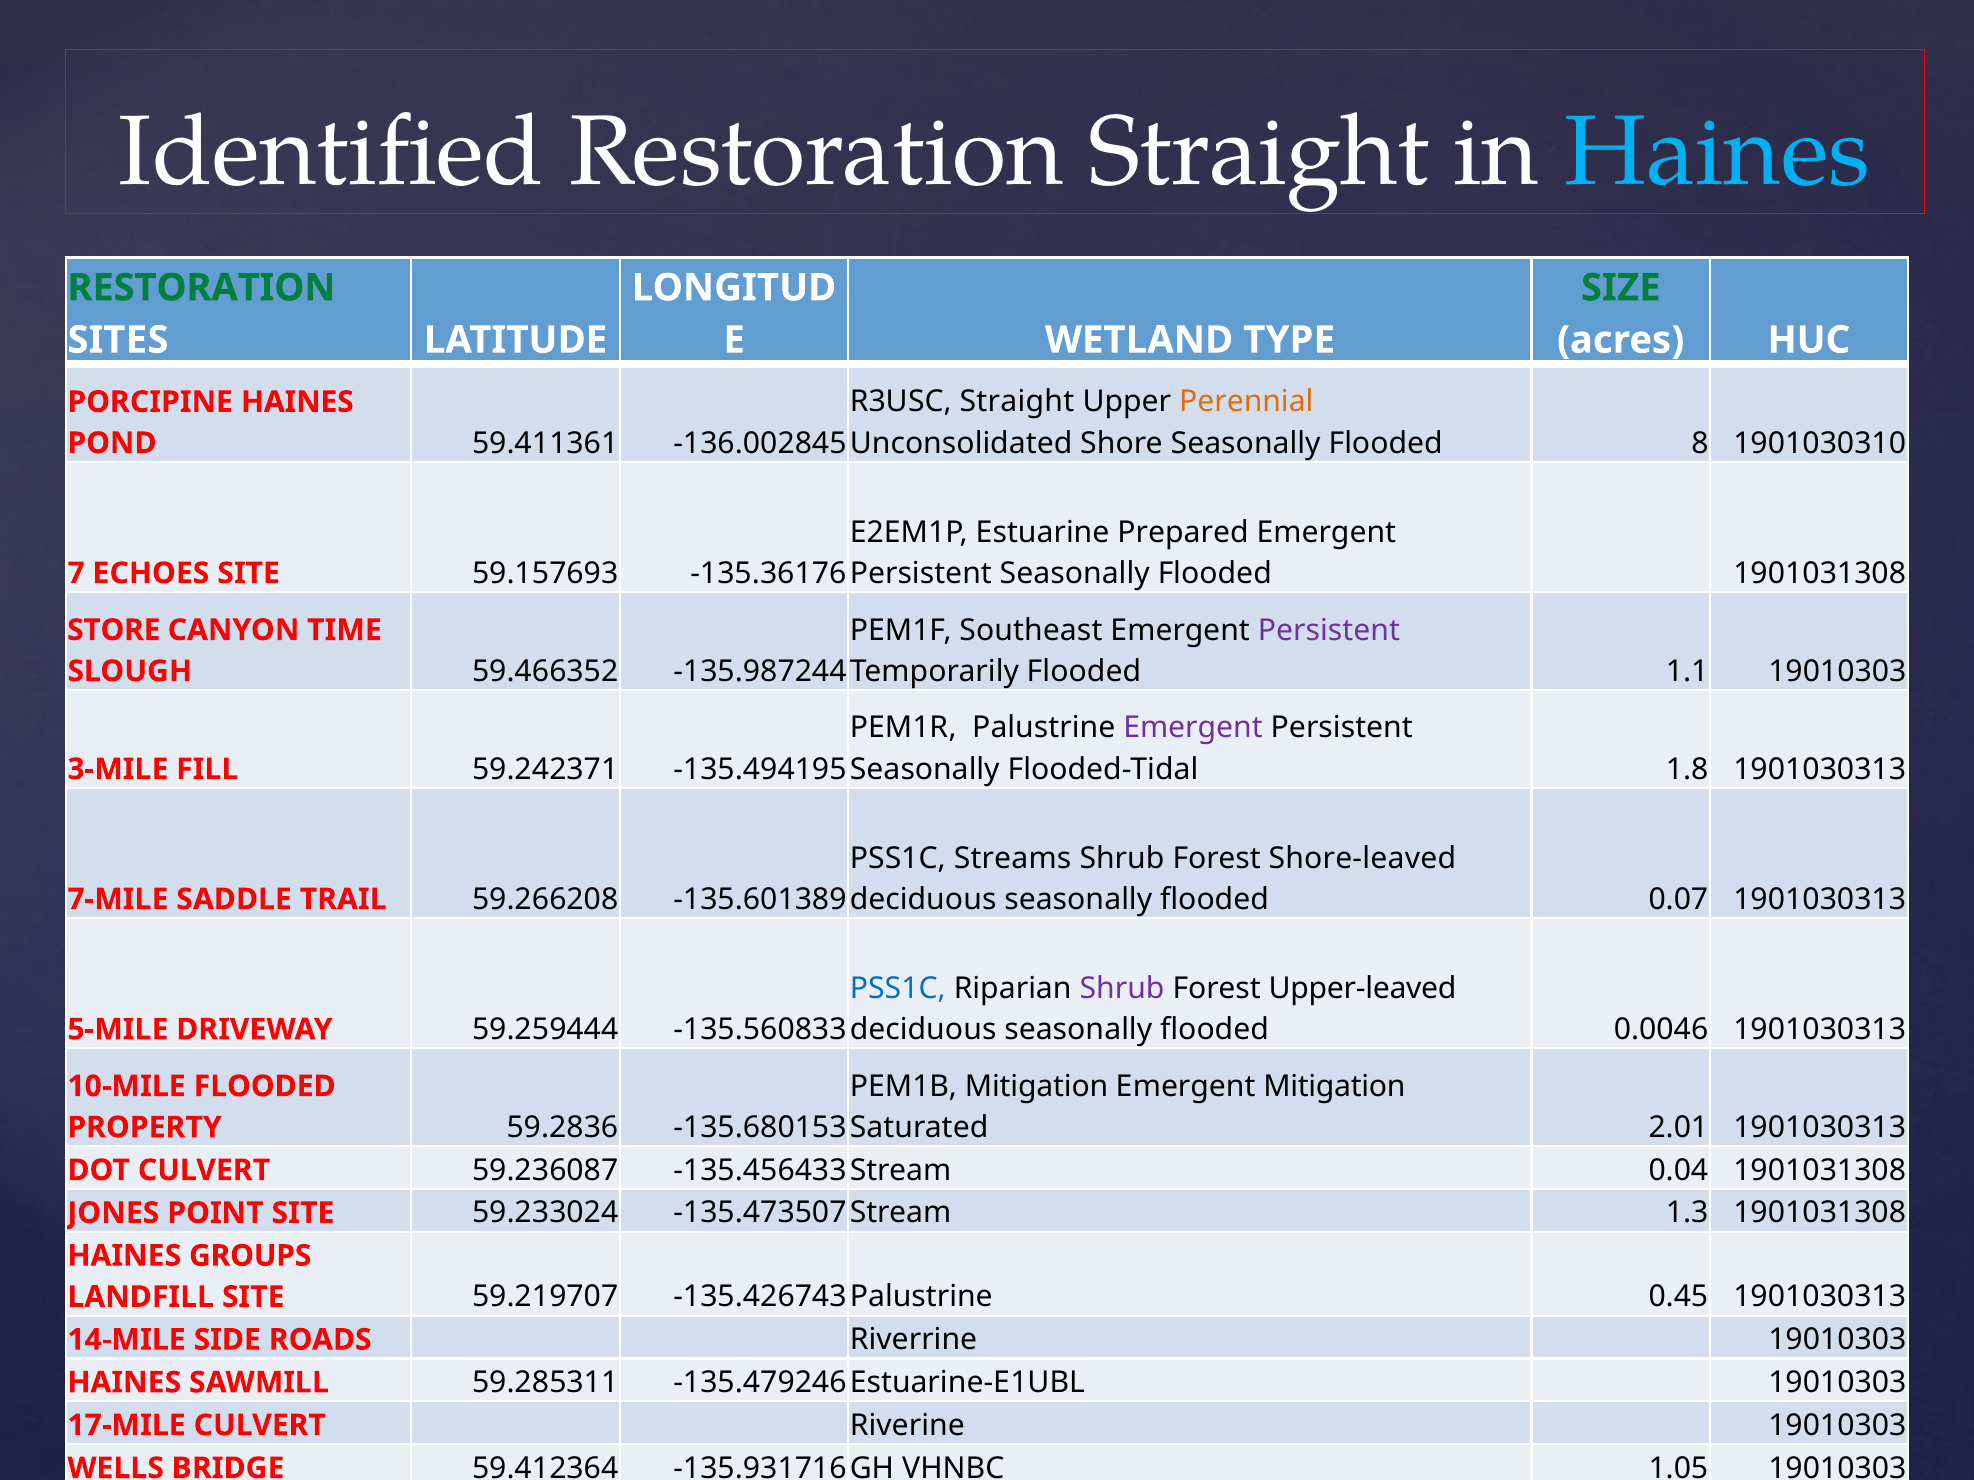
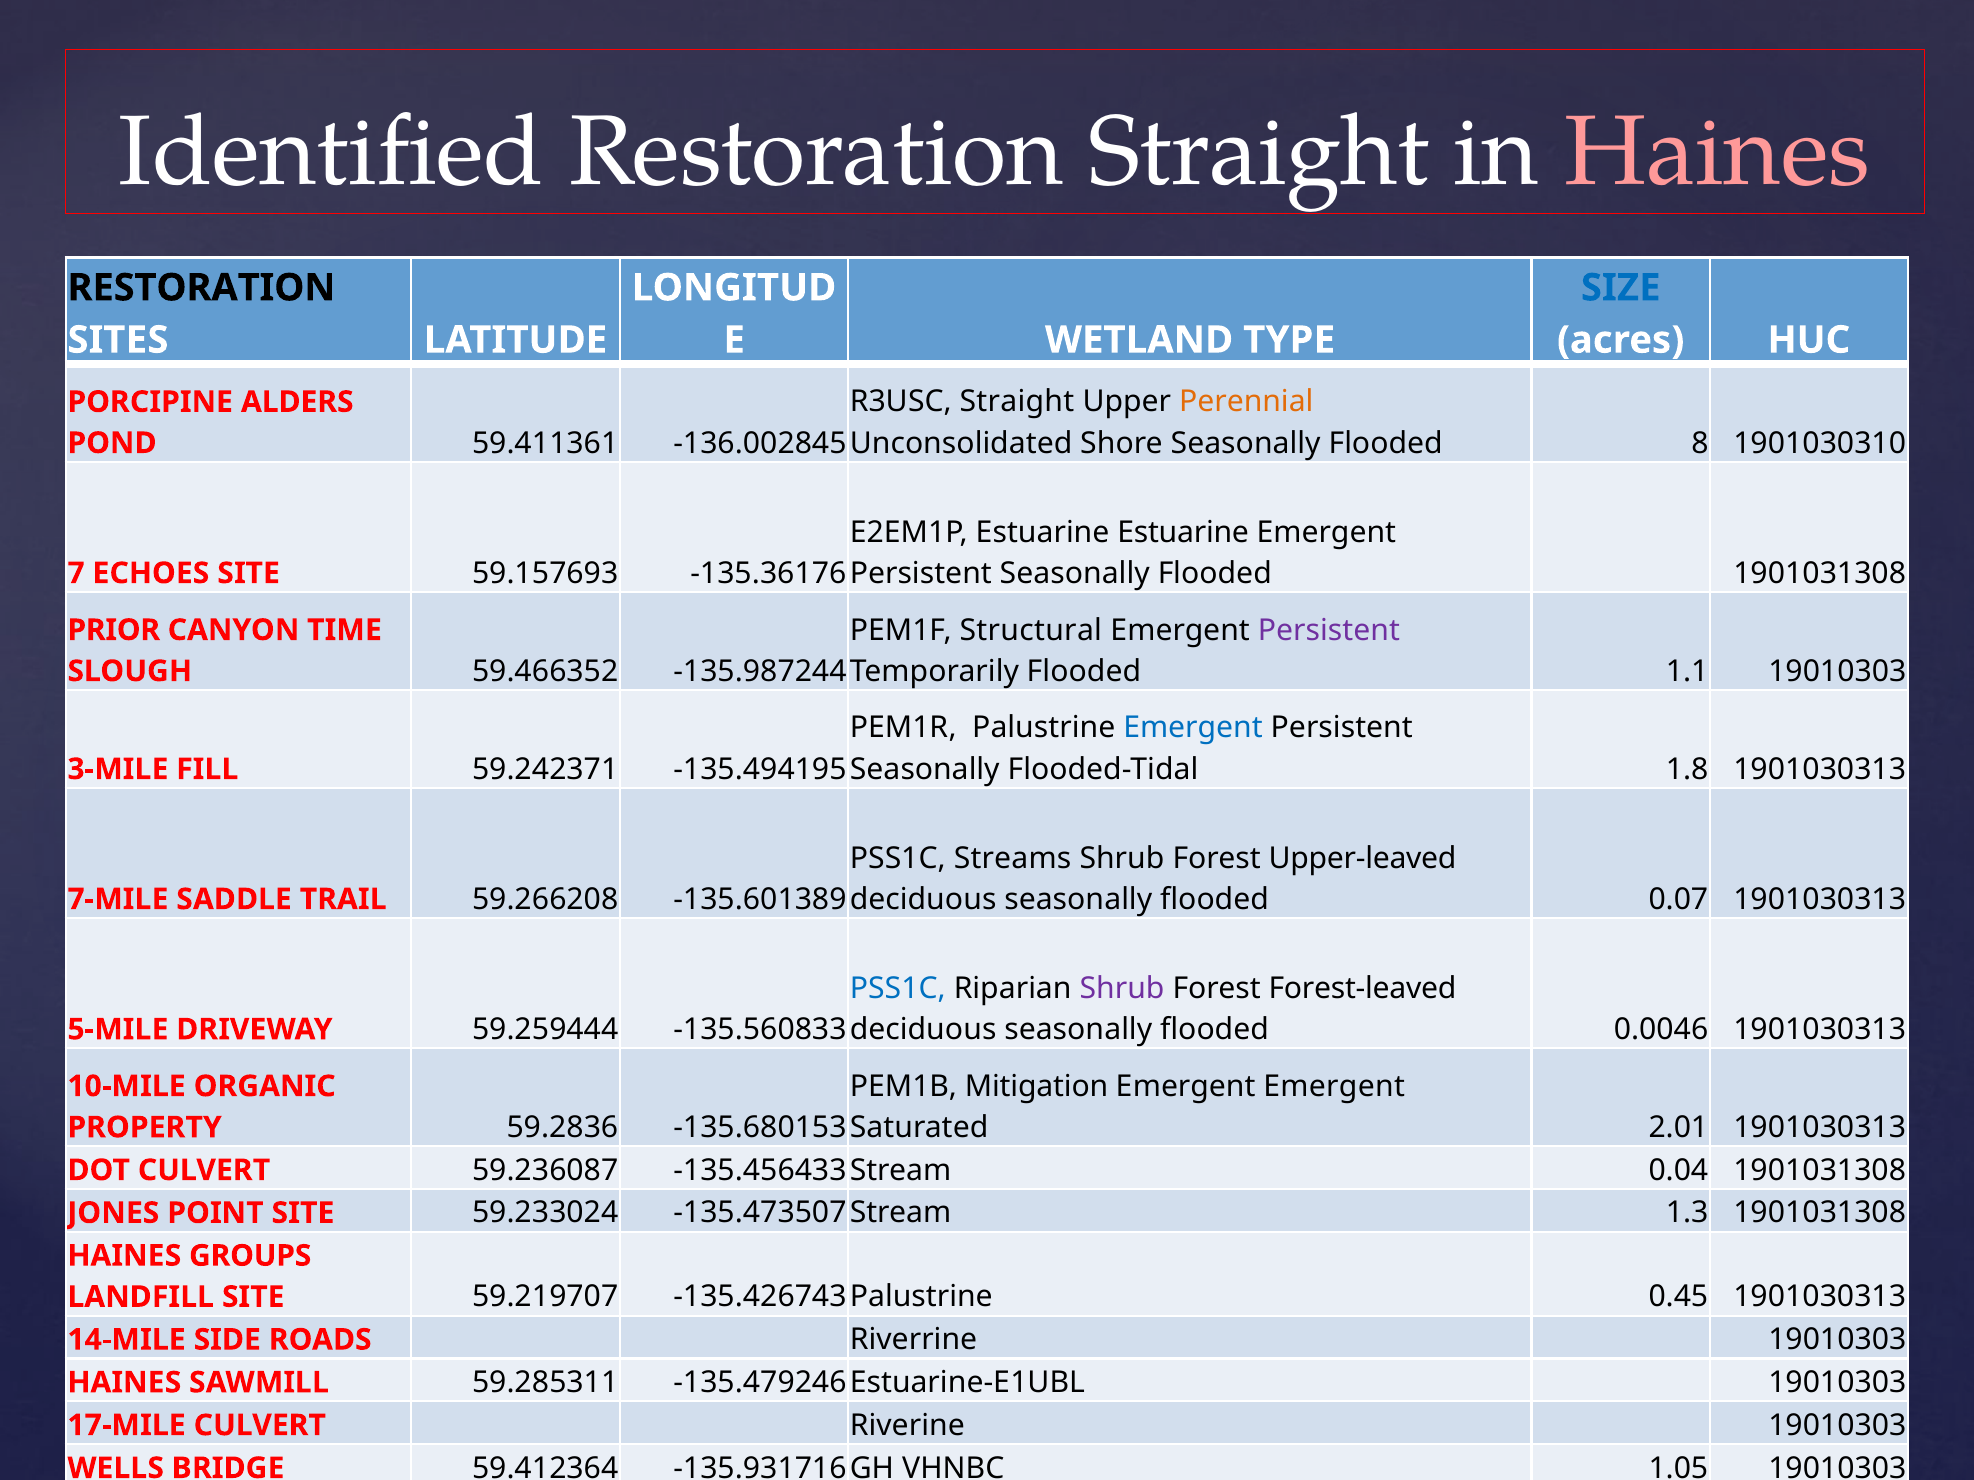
Haines colour: light blue -> pink (1717, 152)
RESTORATION colour: green -> black (201, 288)
SIZE colour: green -> blue (1621, 288)
PORCIPINE HAINES: HAINES -> ALDERS (297, 402)
Estuarine Prepared: Prepared -> Estuarine (1183, 532)
Southeast: Southeast -> Structural (1031, 630)
STORE: STORE -> PRIOR (114, 630)
Emergent colour: purple -> blue (1193, 728)
Shore-leaved: Shore-leaved -> Upper-leaved (1363, 858)
Upper-leaved: Upper-leaved -> Forest-leaved (1363, 989)
Emergent Mitigation: Mitigation -> Emergent (1334, 1087)
10-MILE FLOODED: FLOODED -> ORGANIC (265, 1087)
